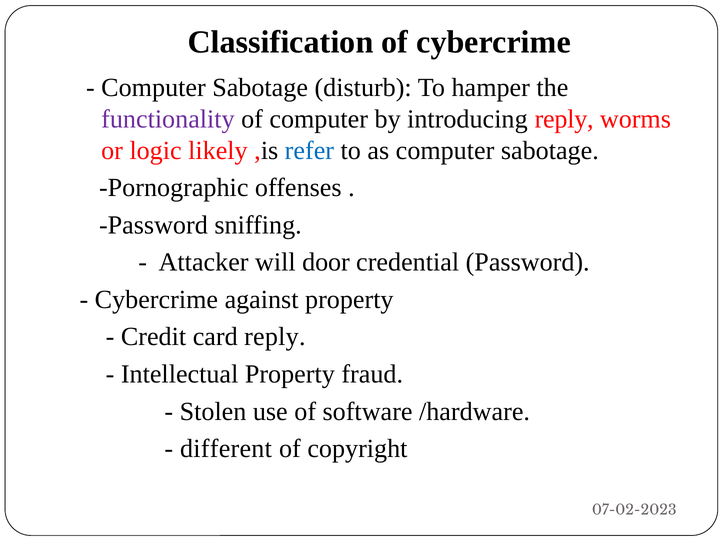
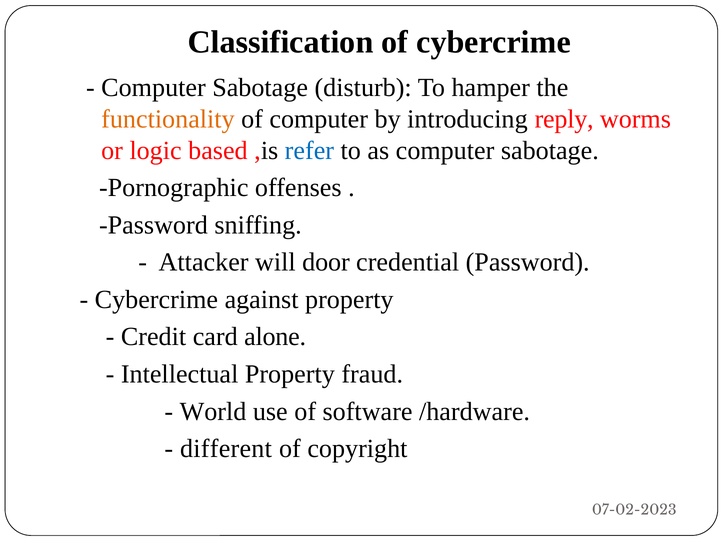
functionality colour: purple -> orange (168, 119)
likely: likely -> based (218, 150)
card reply: reply -> alone (275, 336)
Stolen: Stolen -> World (213, 411)
